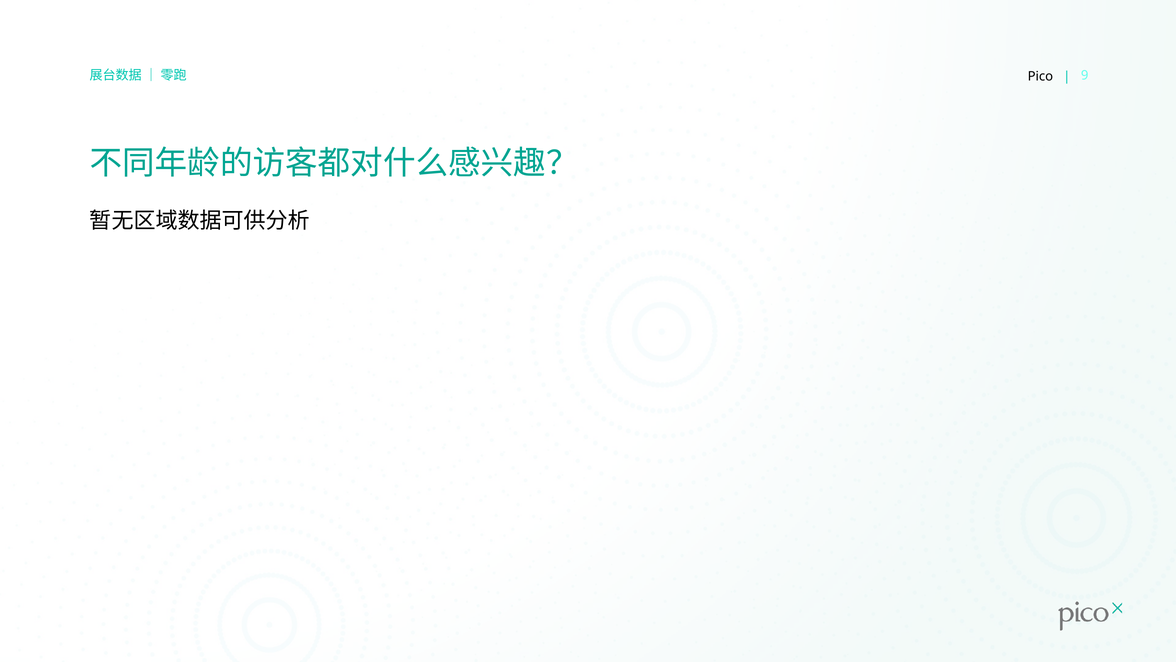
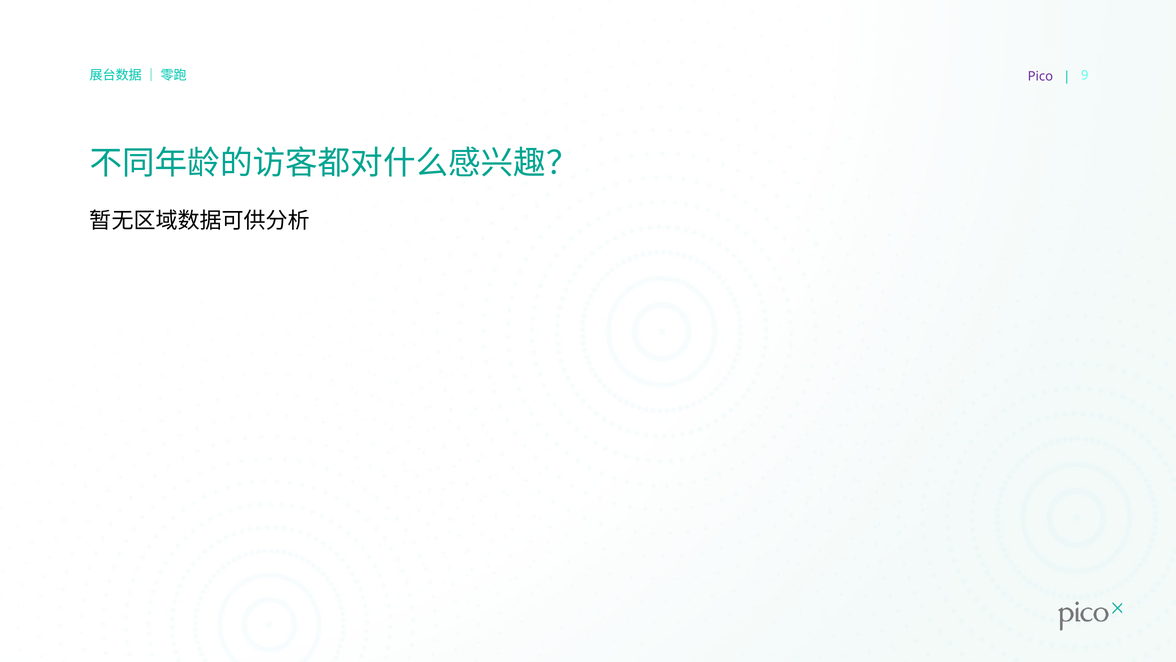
Pico colour: black -> purple (1040, 76)
